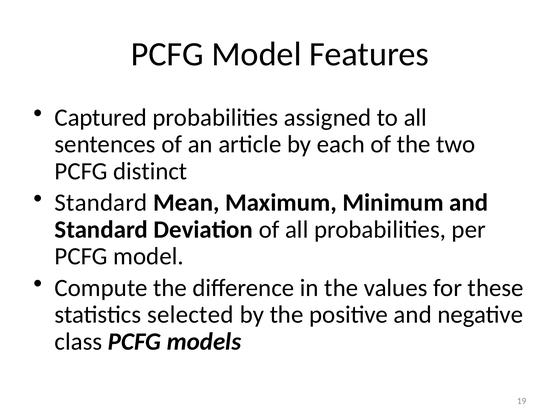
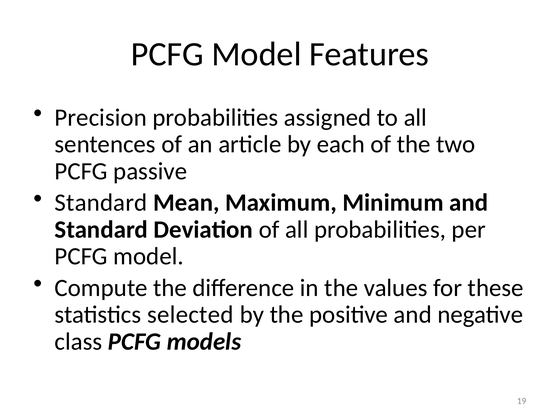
Captured: Captured -> Precision (101, 117)
distinct: distinct -> passive (150, 171)
